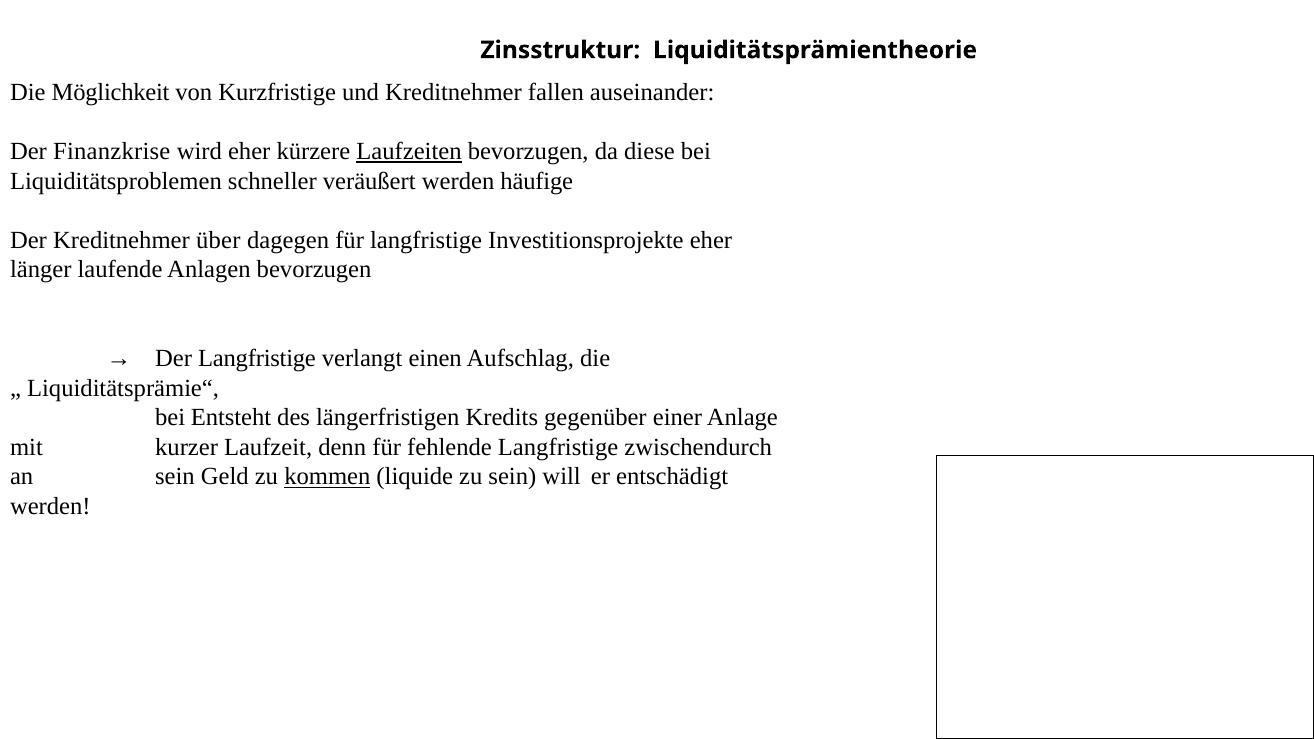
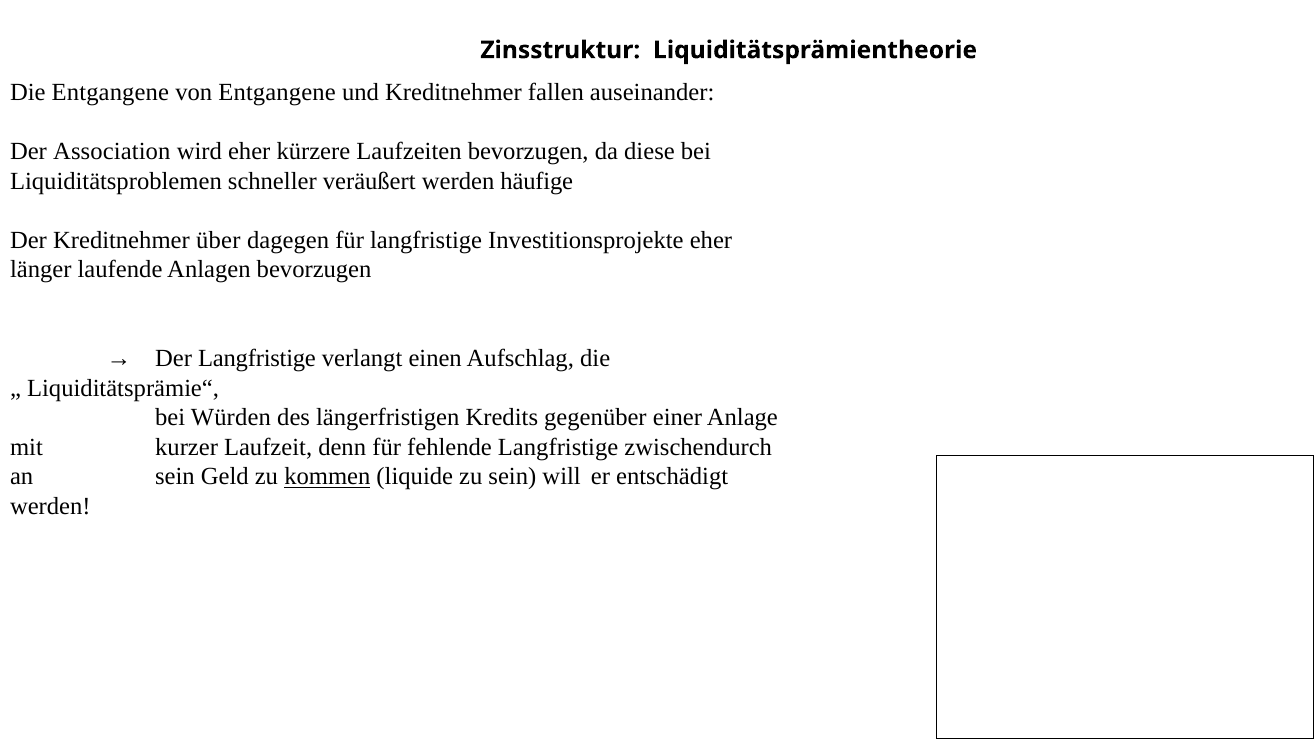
Die Möglichkeit: Möglichkeit -> Entgangene (110, 93)
von Kurzfristige: Kurzfristige -> Entgangene (277, 93)
Finanzkrise: Finanzkrise -> Association (112, 152)
Laufzeiten underline: present -> none (409, 152)
Entsteht: Entsteht -> Würden (231, 418)
